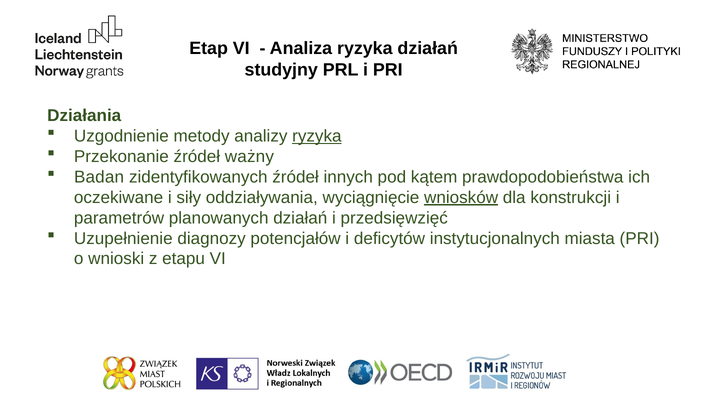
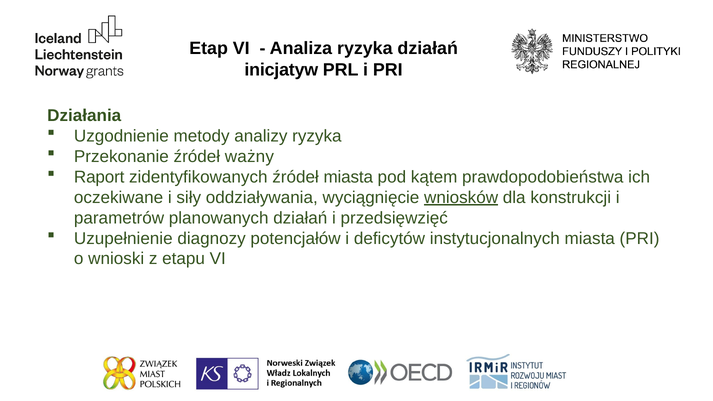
studyjny: studyjny -> inicjatyw (281, 70)
ryzyka underline: present -> none (317, 136)
Badan: Badan -> Raport (99, 177)
źródeł innych: innych -> miasta (348, 177)
